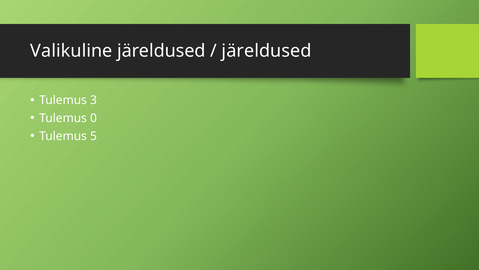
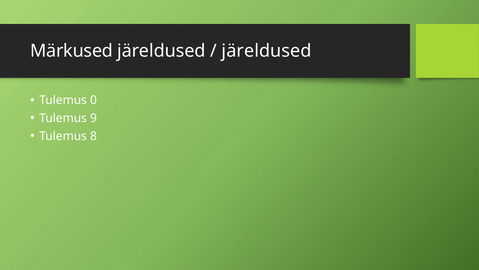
Valikuline: Valikuline -> Märkused (72, 51)
3: 3 -> 0 (93, 100)
0: 0 -> 9 (93, 118)
5: 5 -> 8 (93, 136)
